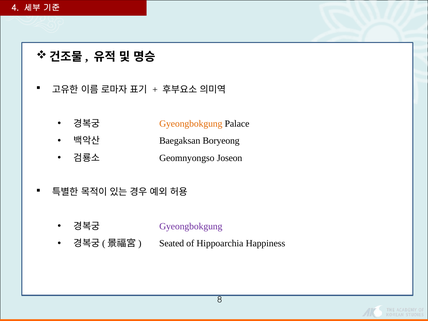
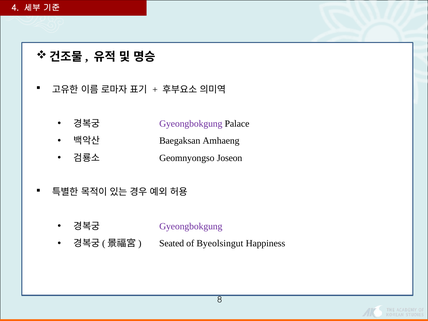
Gyeongbokgung colour: orange -> purple (191, 124)
Boryeong: Boryeong -> Amhaeng (221, 141)
Hippoarchia: Hippoarchia -> Byeolsingut (220, 243)
